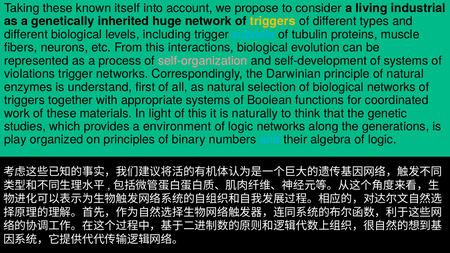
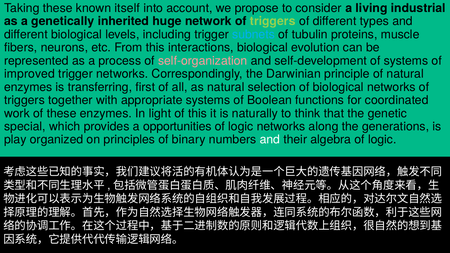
triggers colour: yellow -> light green (273, 21)
violations: violations -> improved (29, 74)
understand: understand -> transferring (100, 87)
these materials: materials -> enzymes (106, 113)
studies: studies -> special (25, 127)
environment: environment -> opportunities (177, 127)
and colour: light blue -> white (270, 140)
